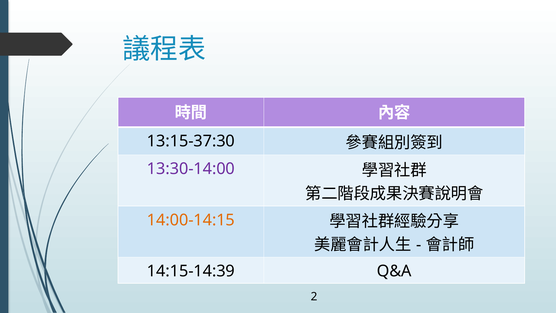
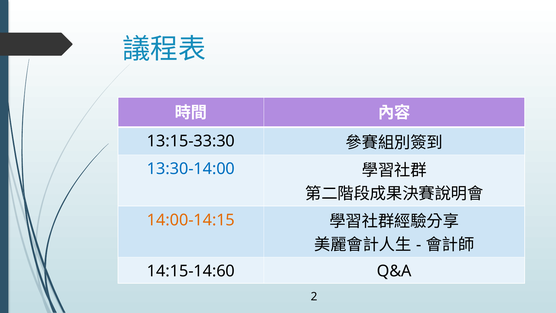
13:15-37:30: 13:15-37:30 -> 13:15-33:30 (191, 141)
13:30-14:00 colour: purple -> blue (191, 169)
14:15-14:39: 14:15-14:39 -> 14:15-14:60 (191, 271)
